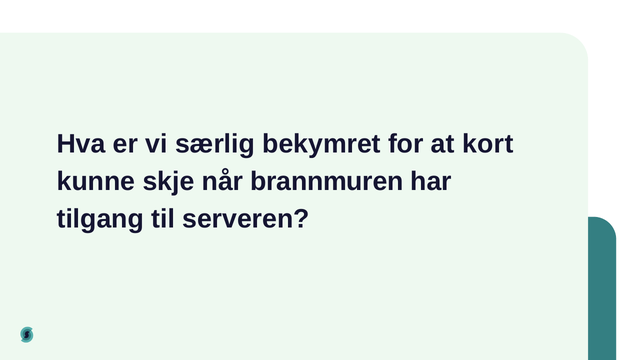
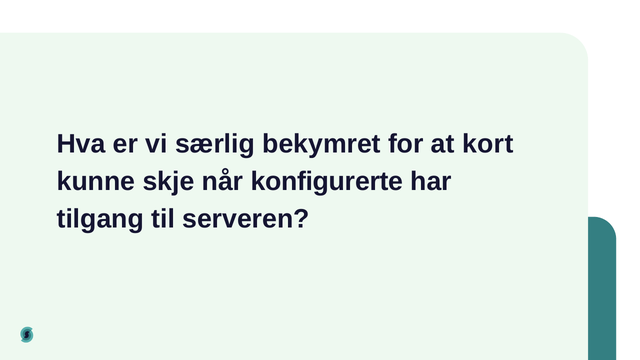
brannmuren: brannmuren -> konfigurerte (327, 181)
